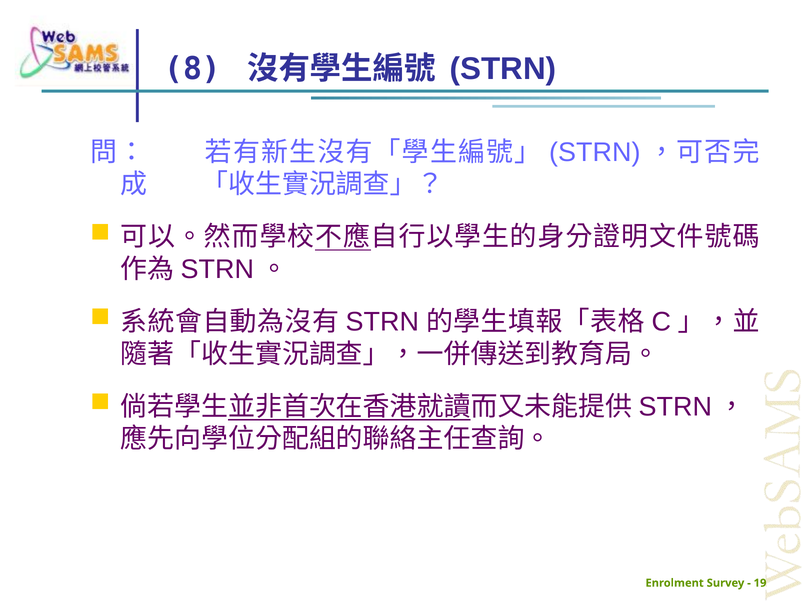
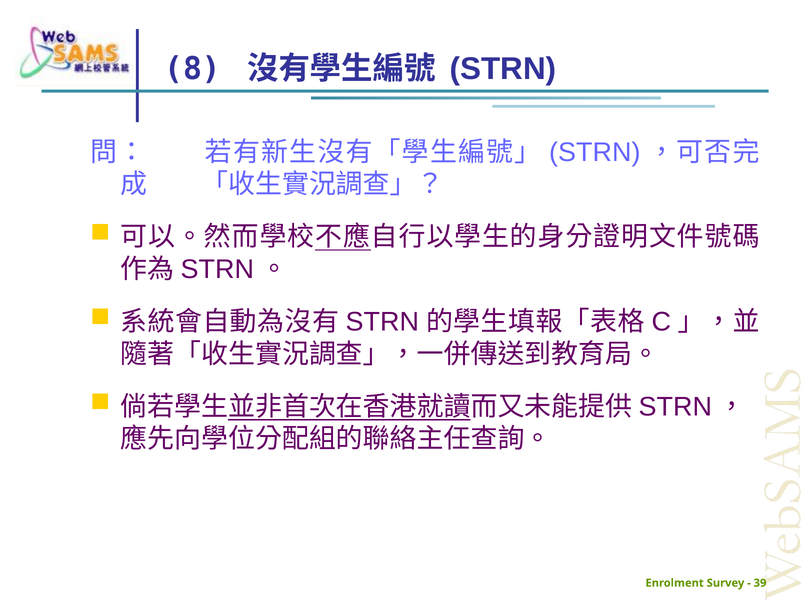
19: 19 -> 39 (760, 583)
